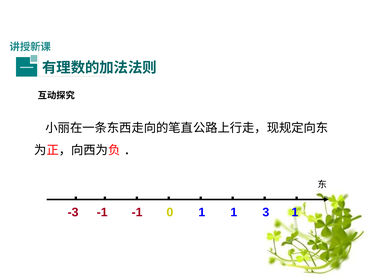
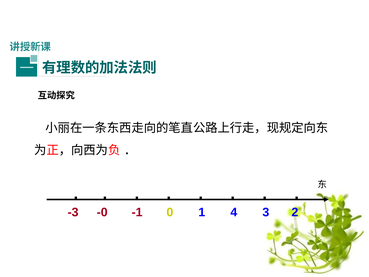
-1: -1 -> -0 (102, 212)
1 1: 1 -> 4 (234, 212)
3 1: 1 -> 2 (295, 212)
